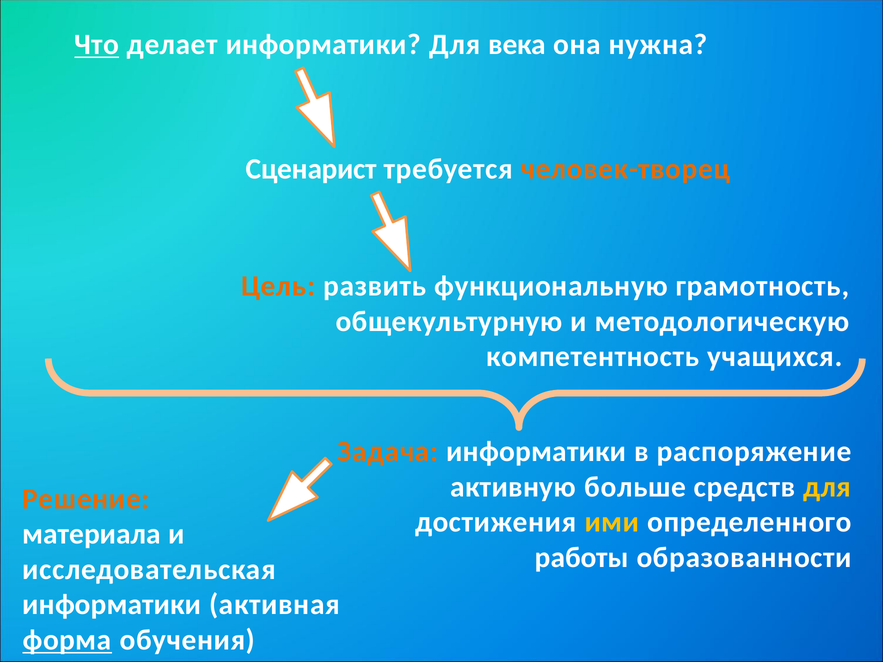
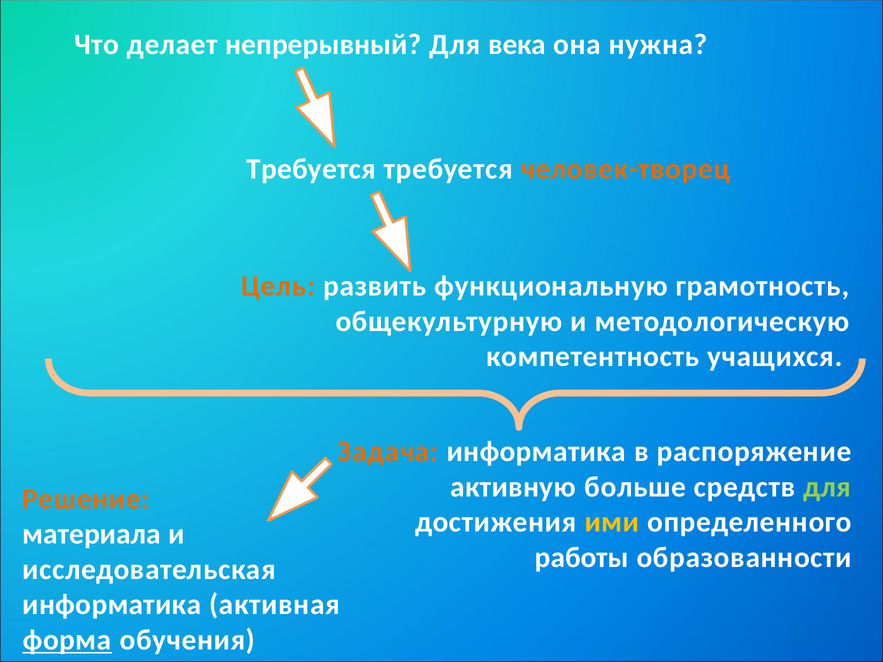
Что underline: present -> none (97, 45)
делает информатики: информатики -> непрерывный (323, 45)
Сценарист: Сценарист -> Требуется (311, 169)
Задача информатики: информатики -> информатика (536, 452)
для colour: yellow -> light green (827, 487)
информатики: информатики -> информатика (112, 605)
